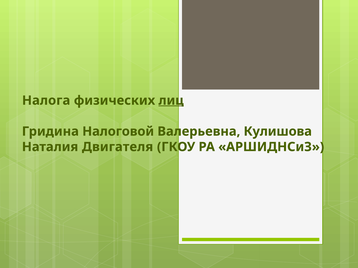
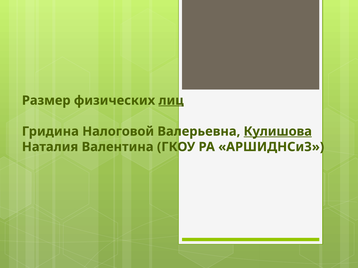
Налога: Налога -> Размер (46, 101)
Кулишова underline: none -> present (278, 132)
Двигателя: Двигателя -> Валентина (118, 147)
